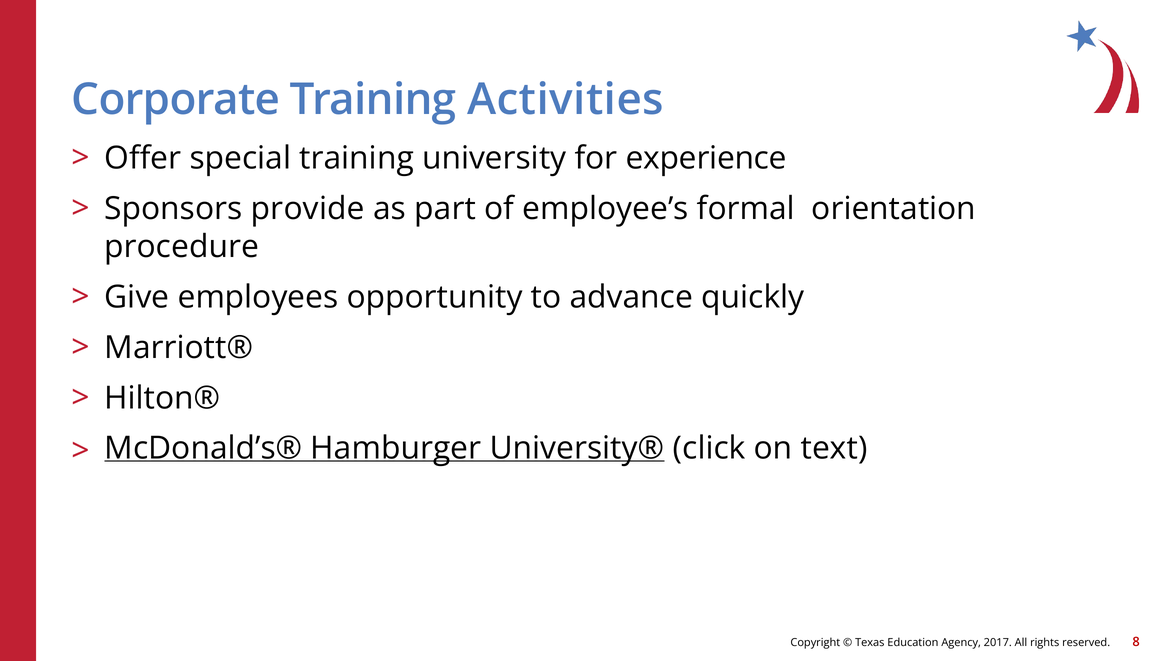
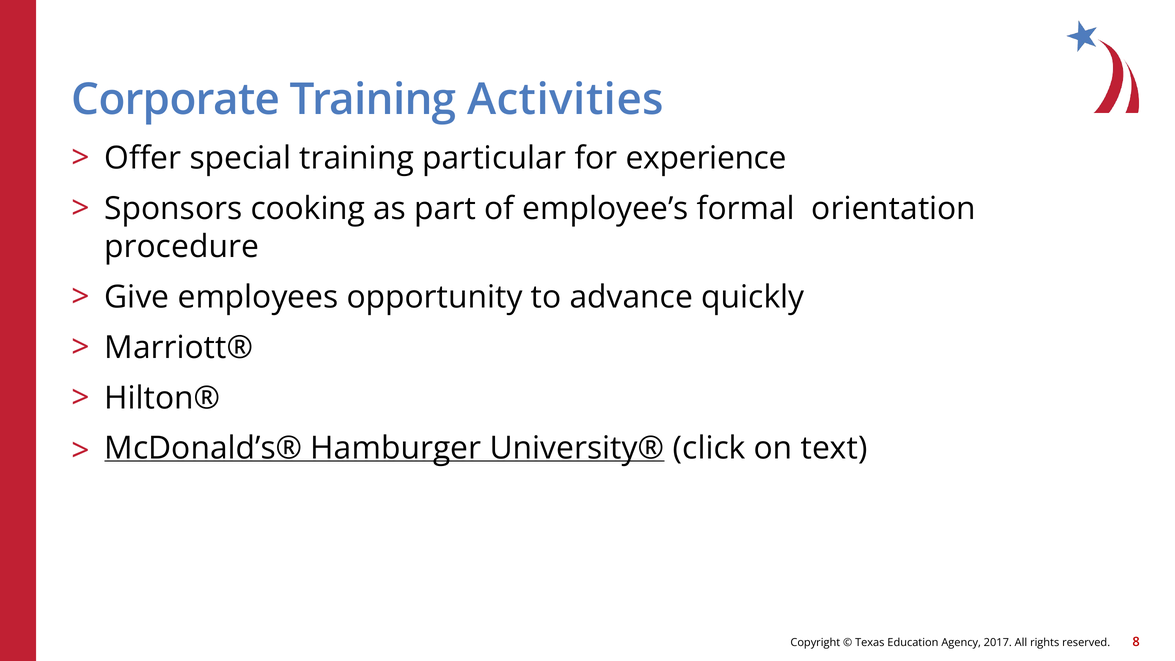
university: university -> particular (494, 158)
provide: provide -> cooking (308, 209)
